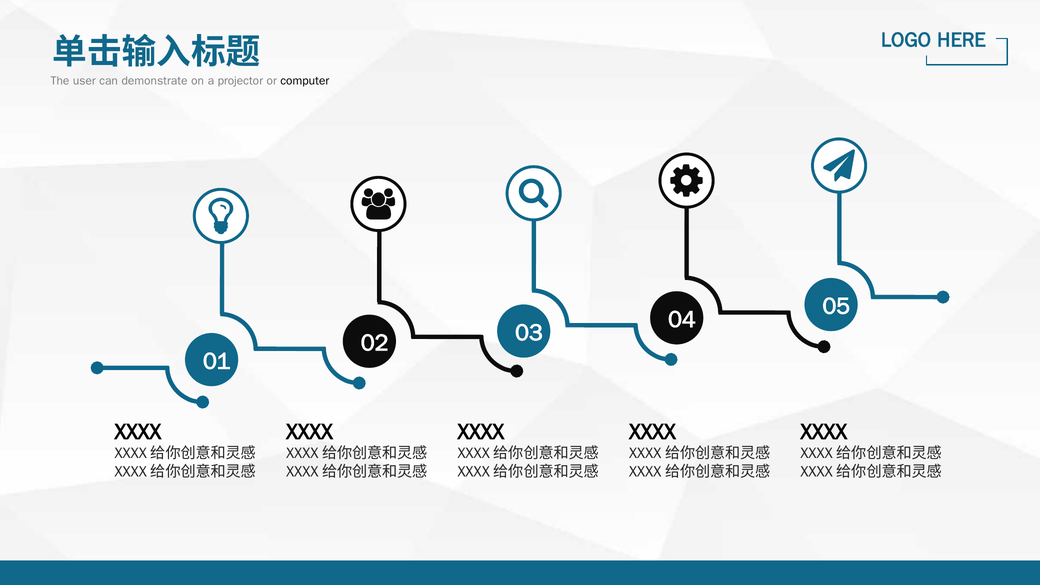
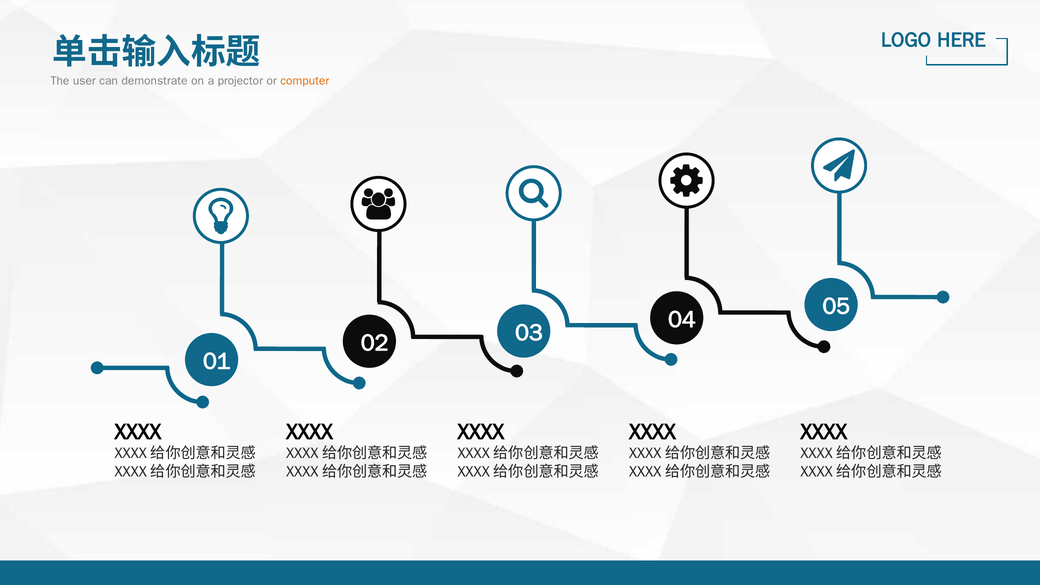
computer colour: black -> orange (305, 81)
